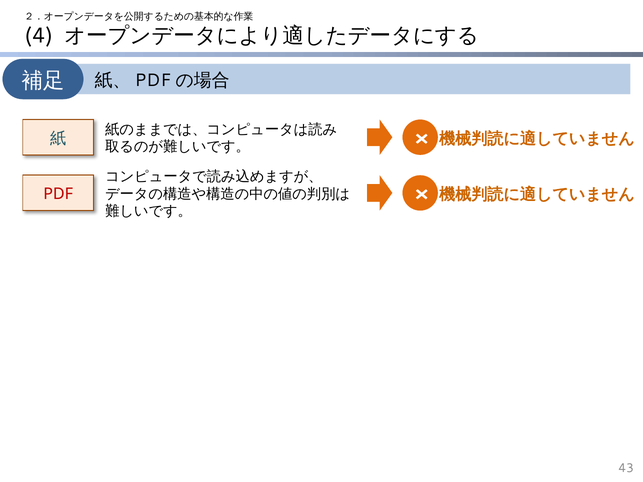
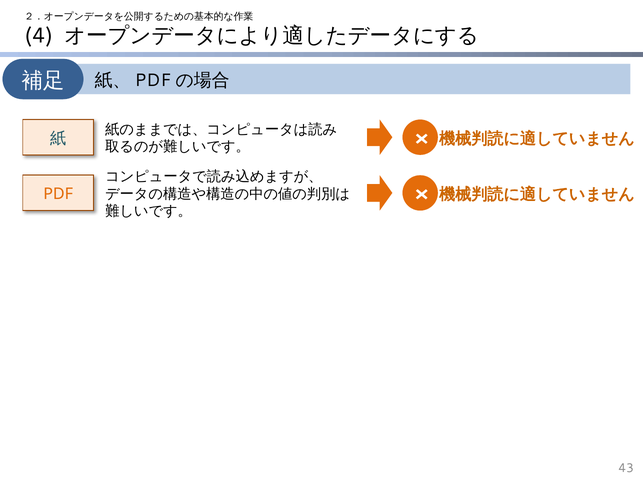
PDF colour: red -> orange (58, 194)
